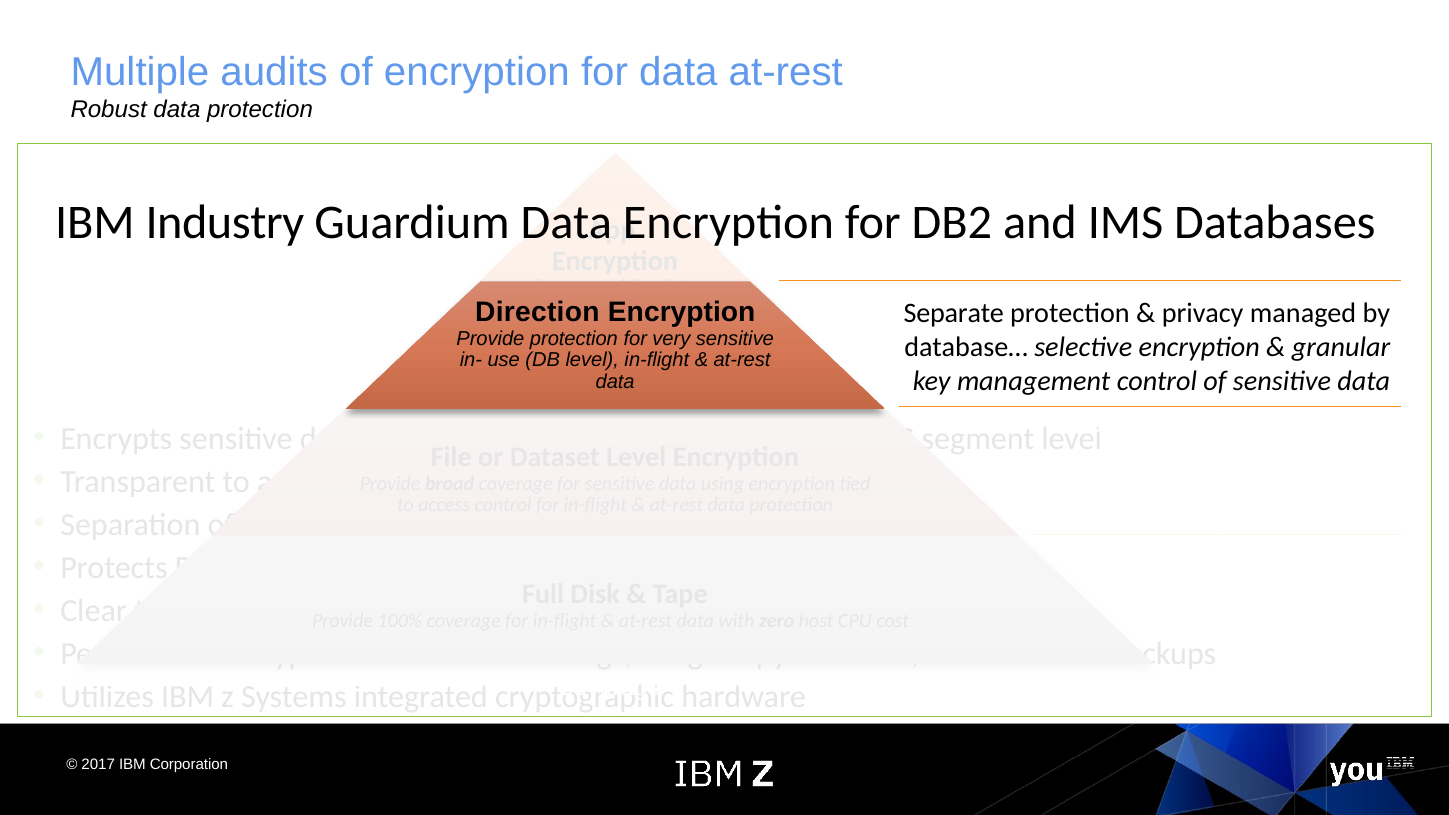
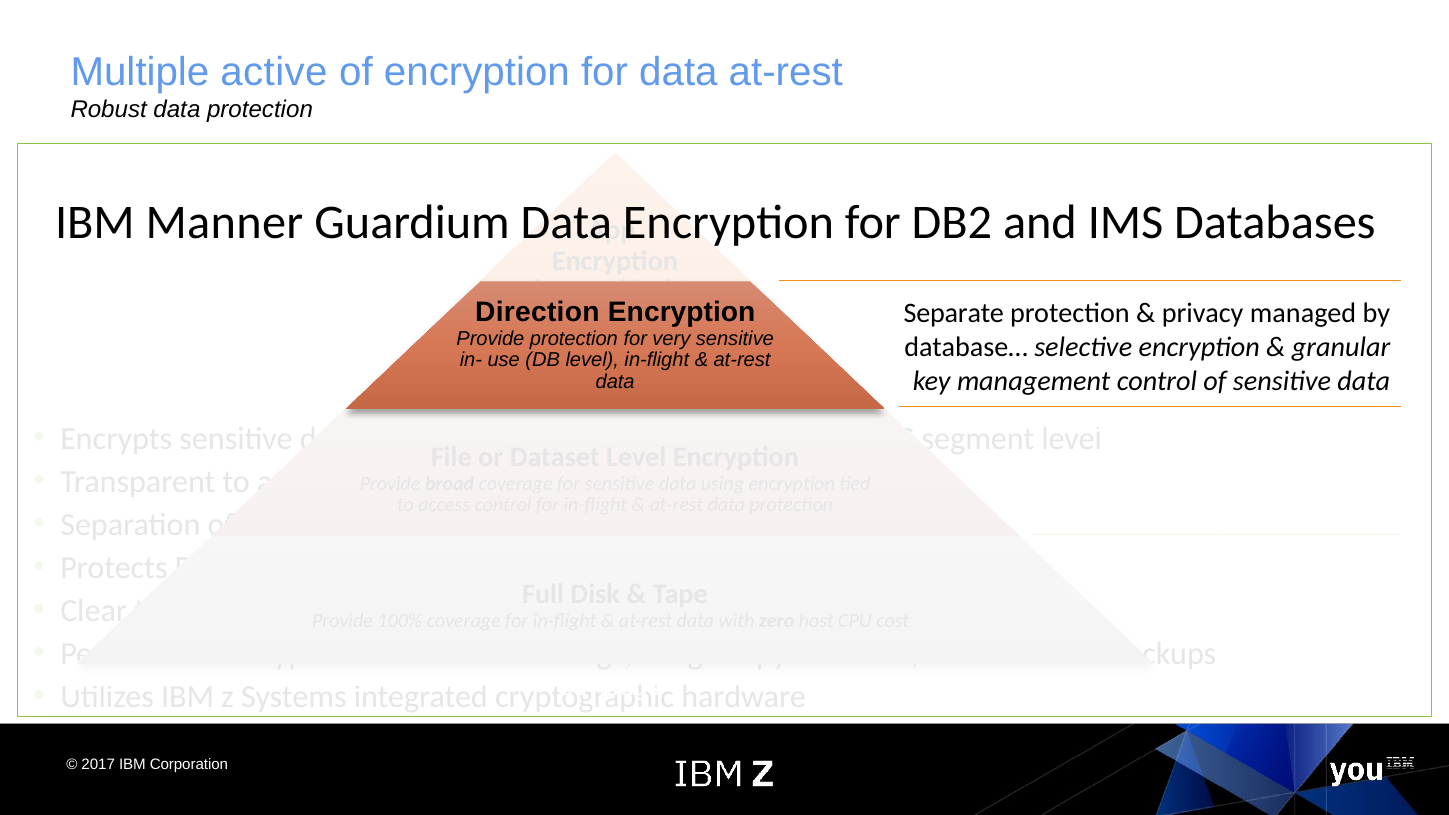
audits: audits -> active (274, 72)
Industry: Industry -> Manner (224, 223)
